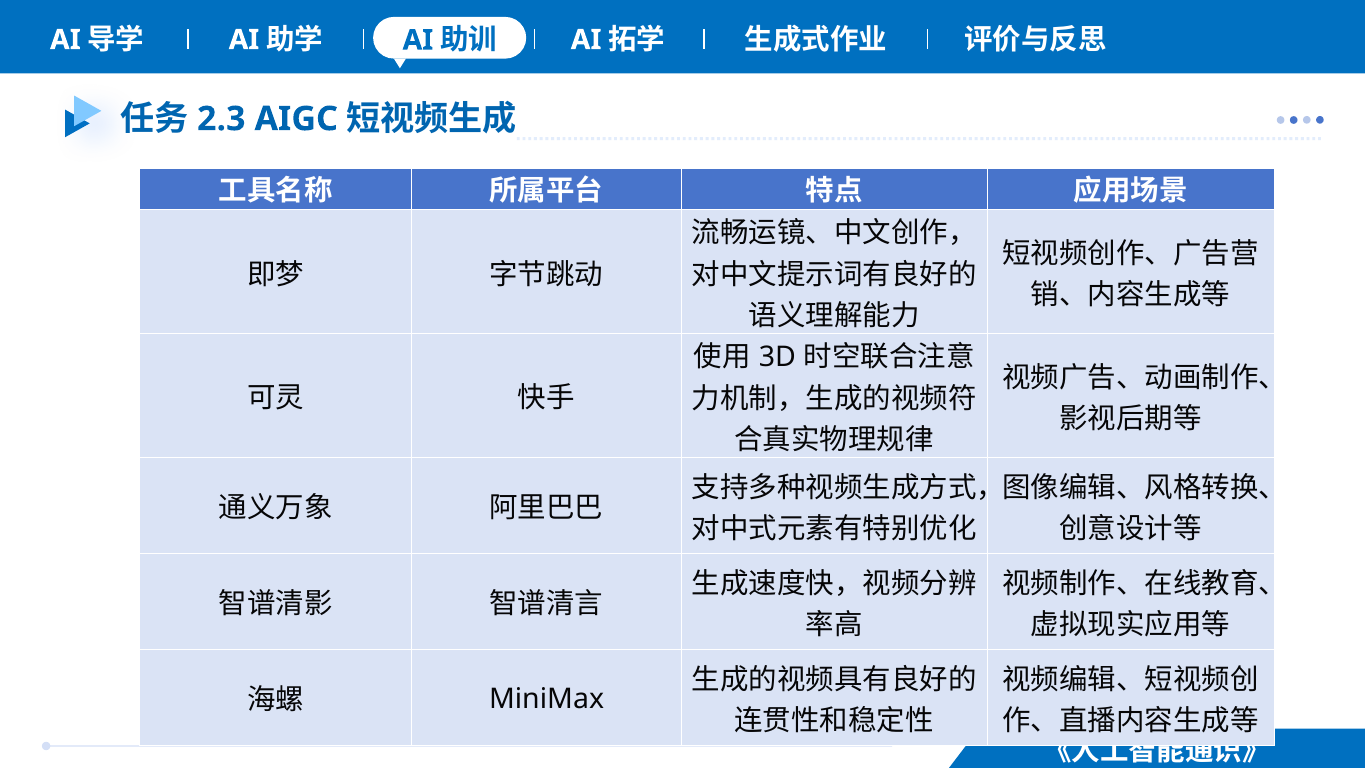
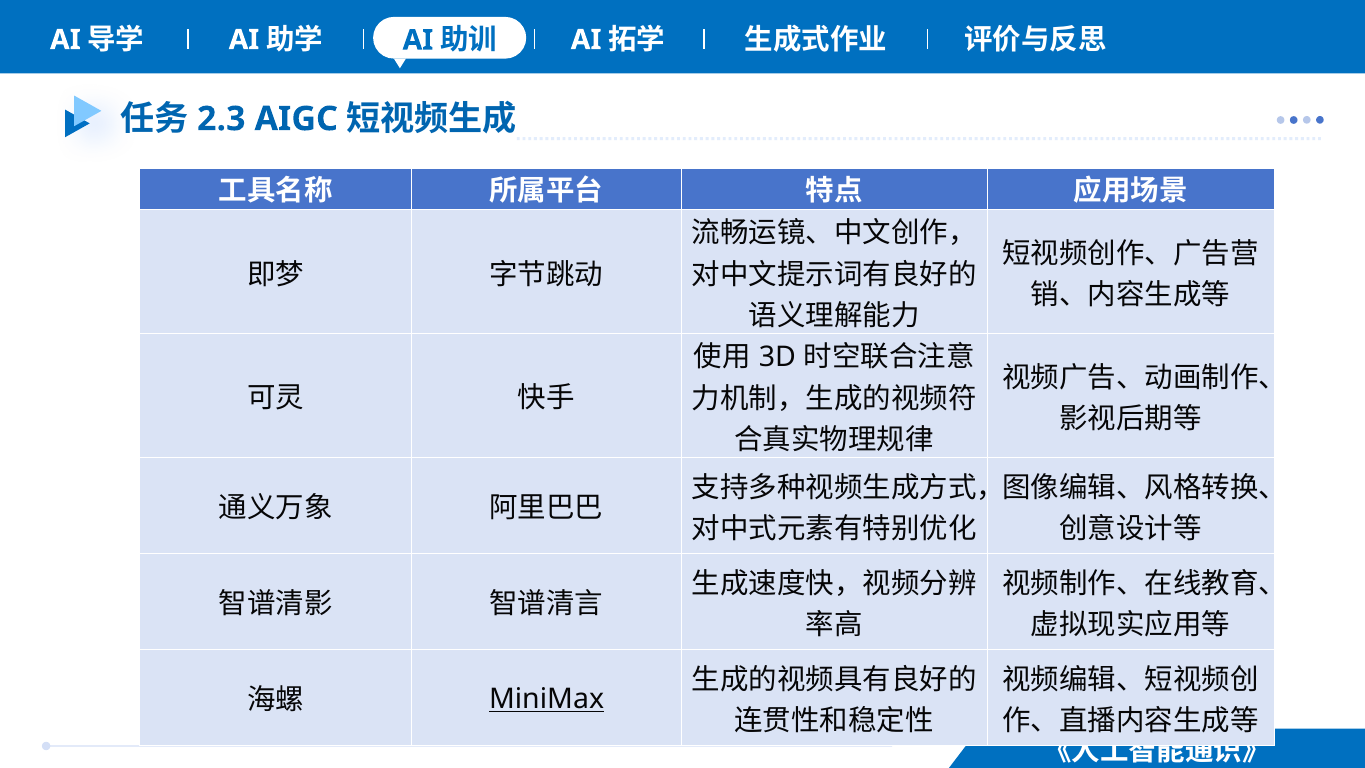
MiniMax underline: none -> present (547, 699)
